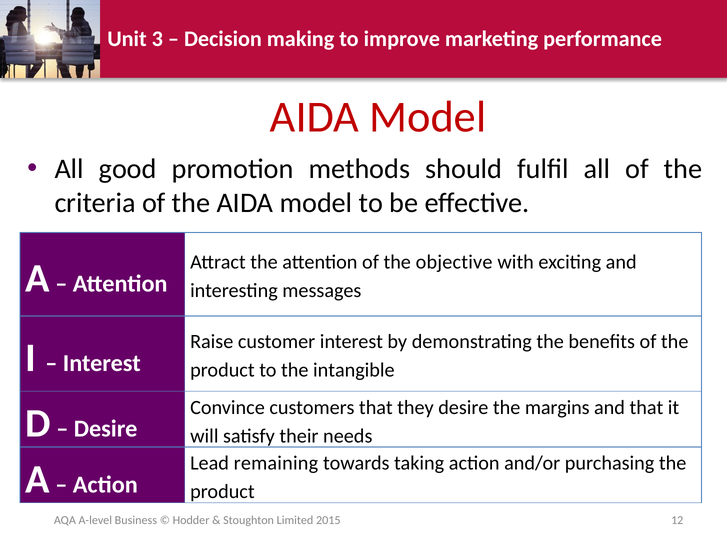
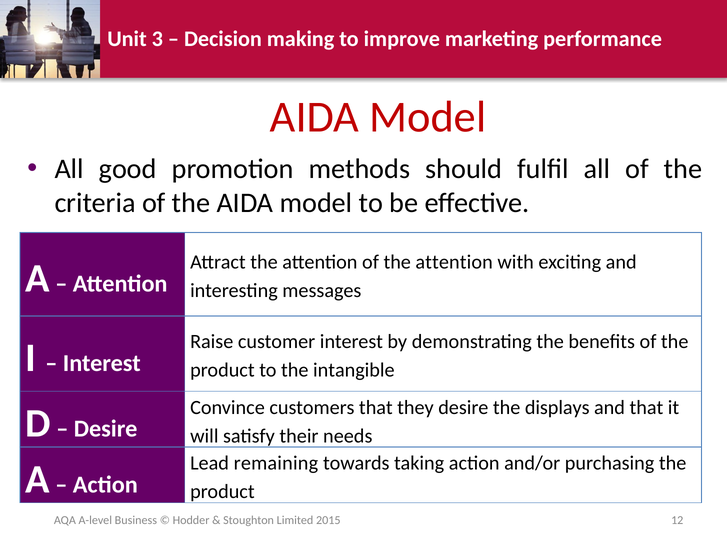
of the objective: objective -> attention (454, 262)
margins: margins -> displays (557, 408)
